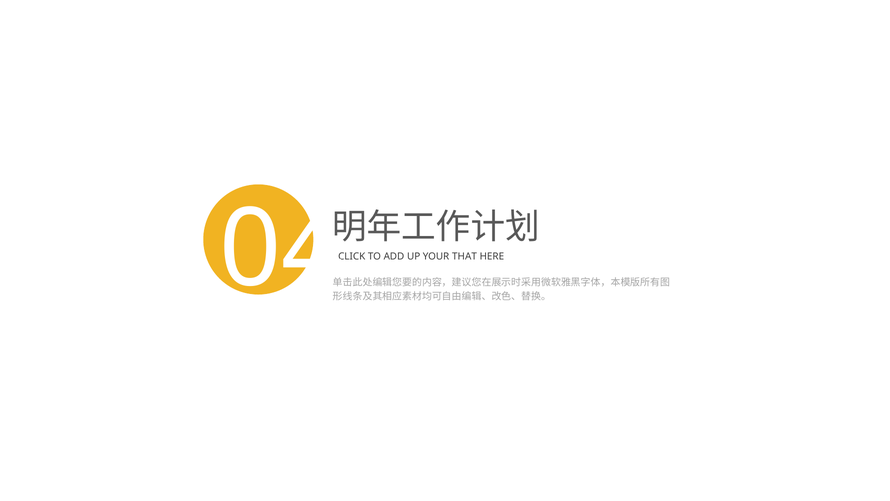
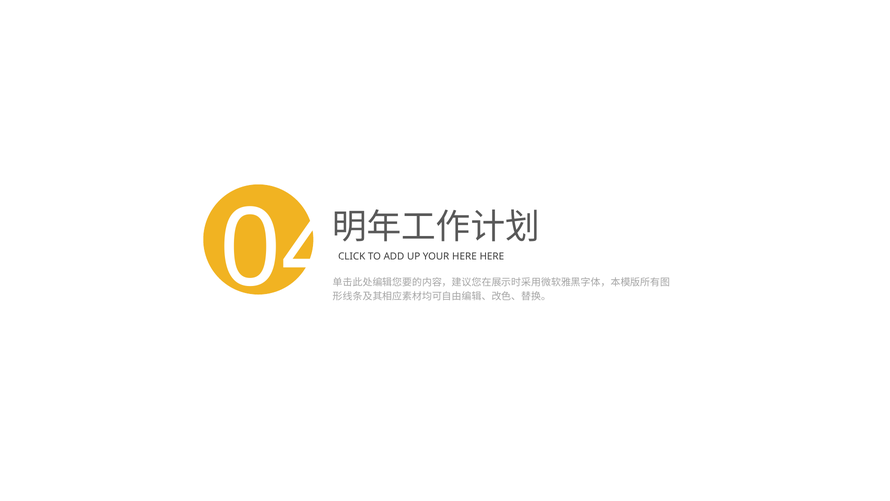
YOUR THAT: THAT -> HERE (464, 256)
